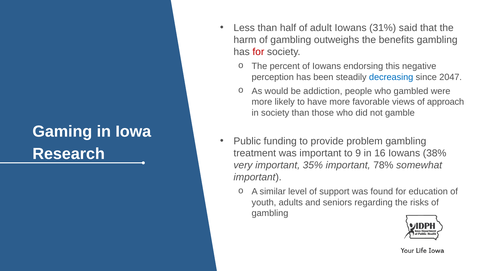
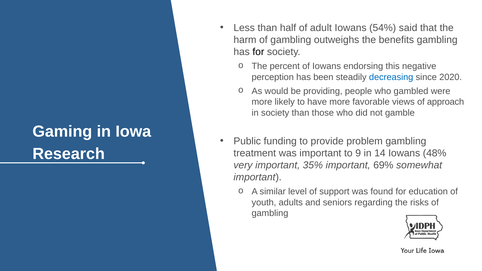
31%: 31% -> 54% (383, 28)
for colour: red -> black (258, 52)
2047: 2047 -> 2020 (451, 77)
addiction: addiction -> providing (323, 91)
16: 16 -> 14 (380, 153)
38%: 38% -> 48% (435, 153)
78%: 78% -> 69% (383, 165)
